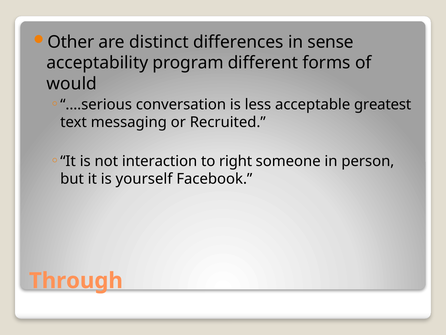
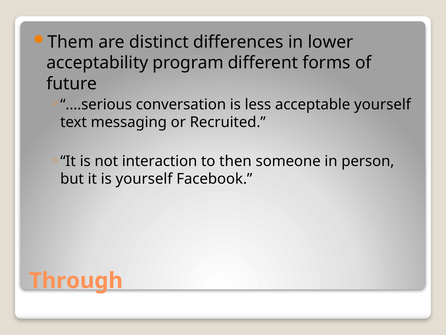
Other: Other -> Them (71, 42)
sense: sense -> lower (331, 42)
would: would -> future (72, 84)
acceptable greatest: greatest -> yourself (383, 104)
right: right -> then (235, 161)
